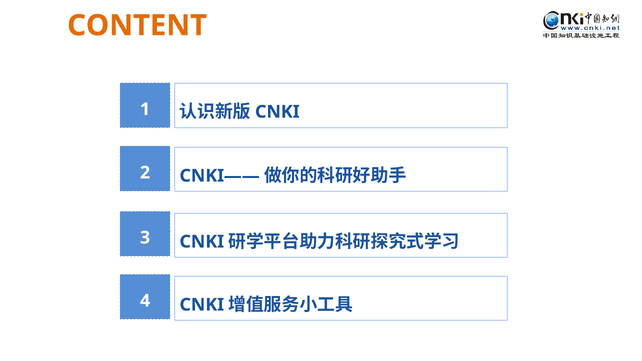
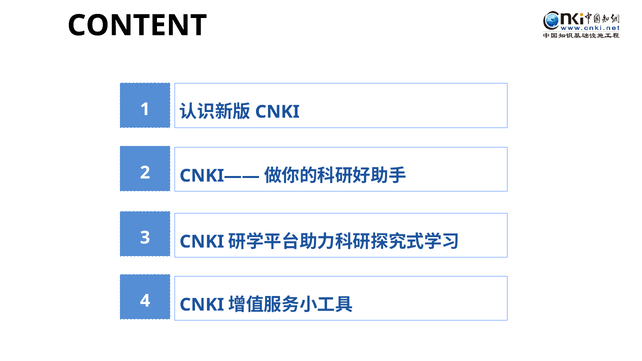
CONTENT colour: orange -> black (137, 26)
